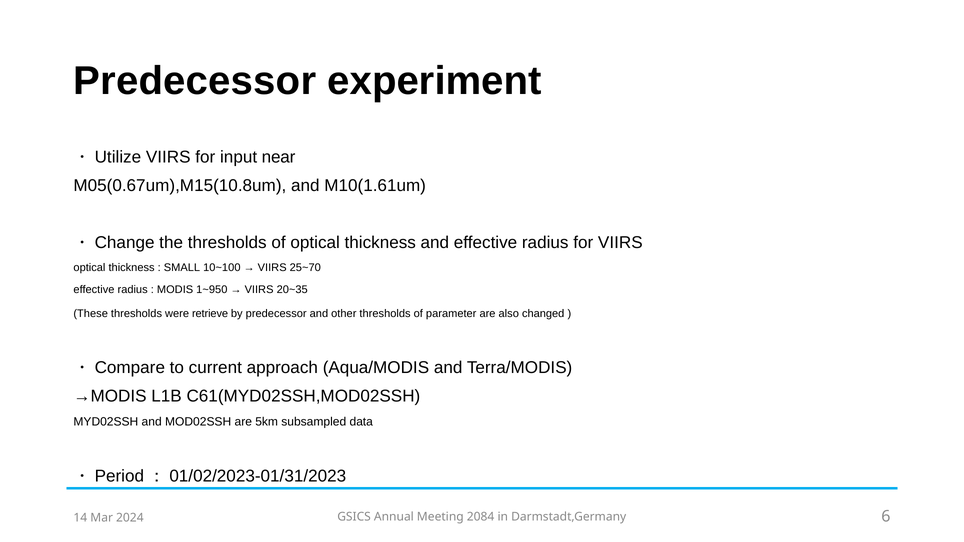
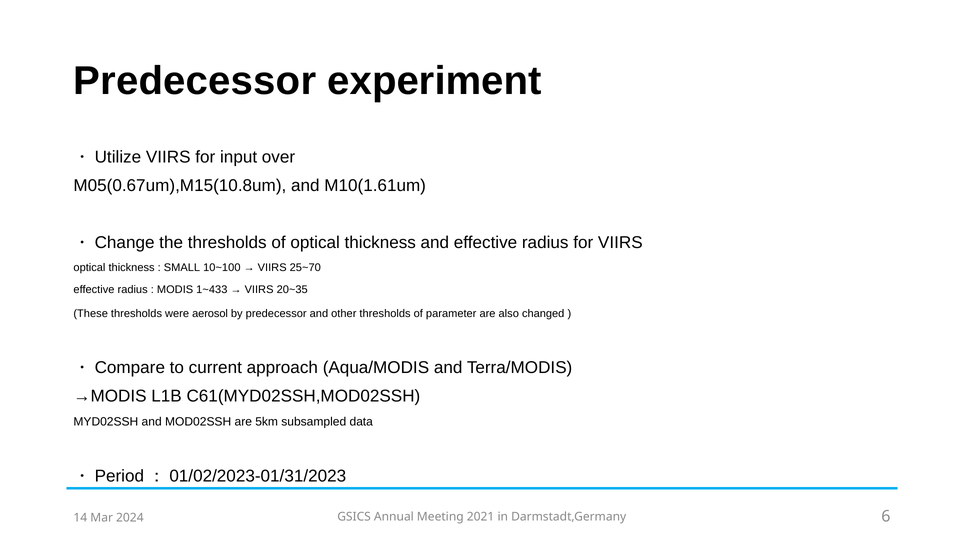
near: near -> over (278, 157)
1~950: 1~950 -> 1~433 (212, 290)
retrieve: retrieve -> aerosol (210, 314)
2084: 2084 -> 2021 (481, 517)
